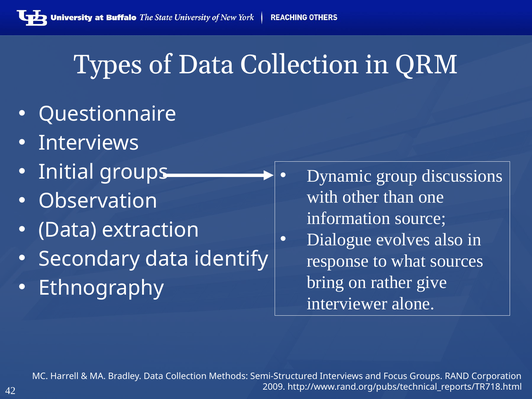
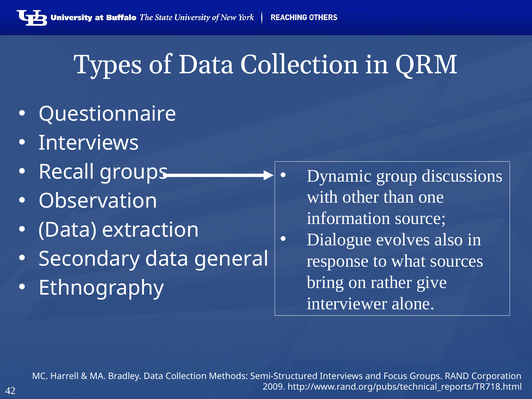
Initial: Initial -> Recall (66, 172)
identify: identify -> general (231, 259)
